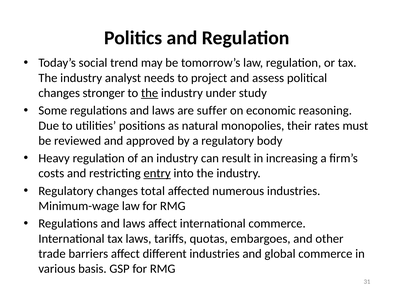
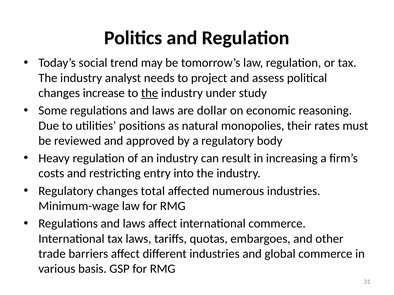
stronger: stronger -> increase (104, 93)
suffer: suffer -> dollar (212, 111)
entry underline: present -> none (157, 174)
